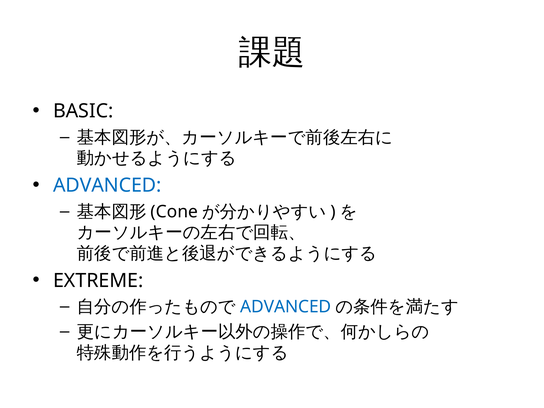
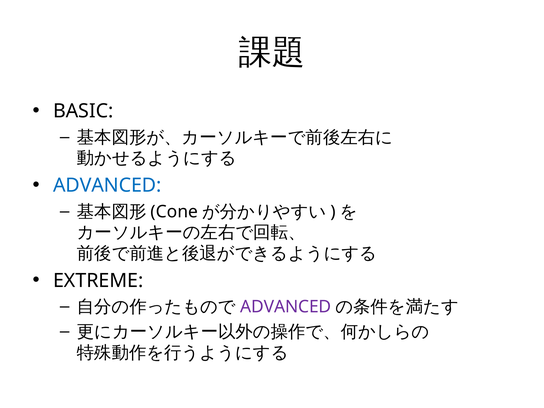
ADVANCED colour: blue -> purple (286, 307)
